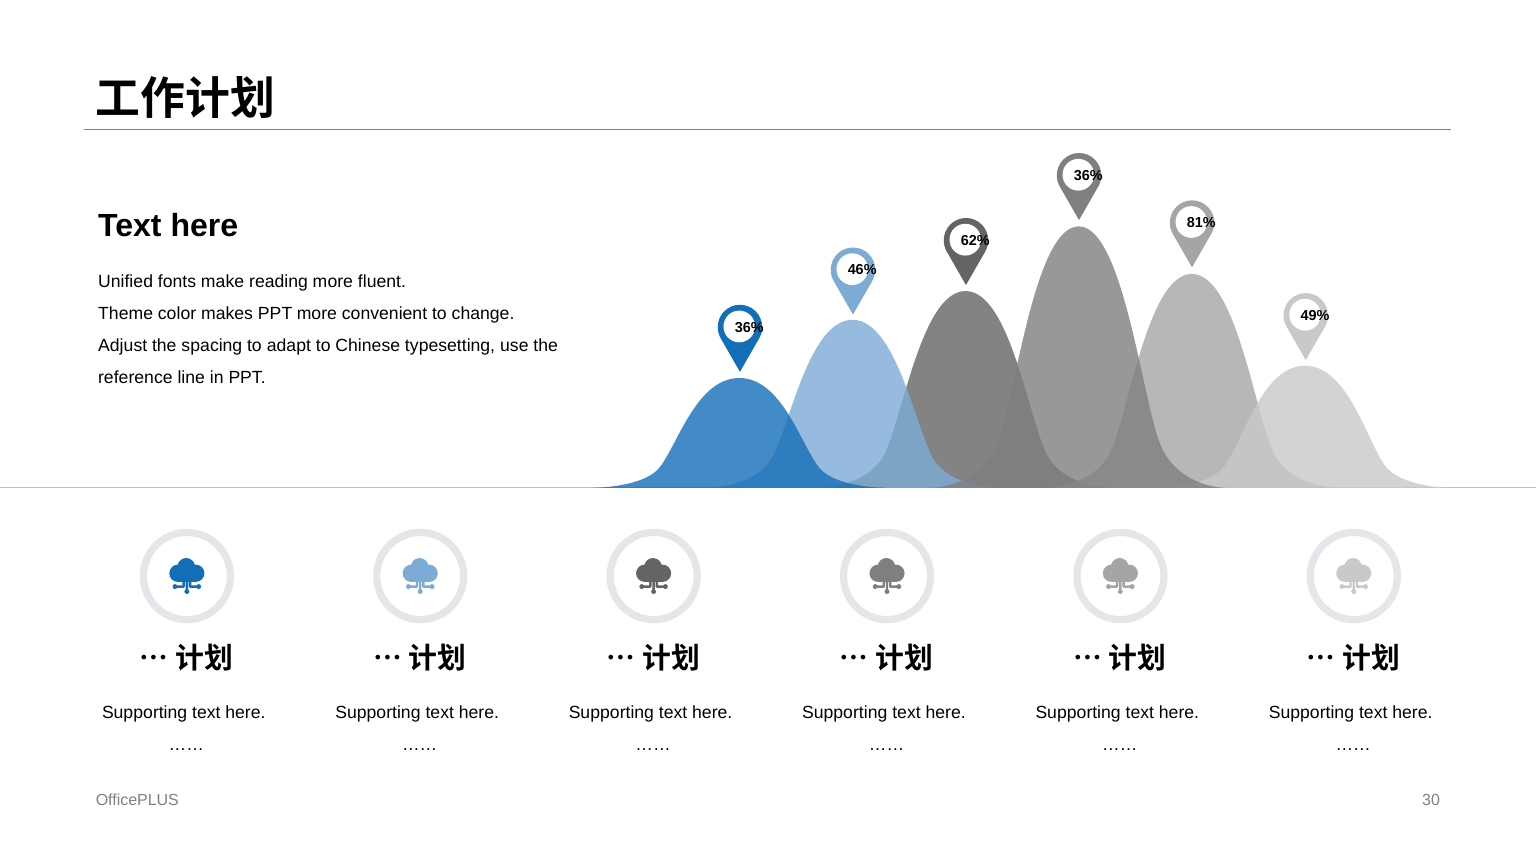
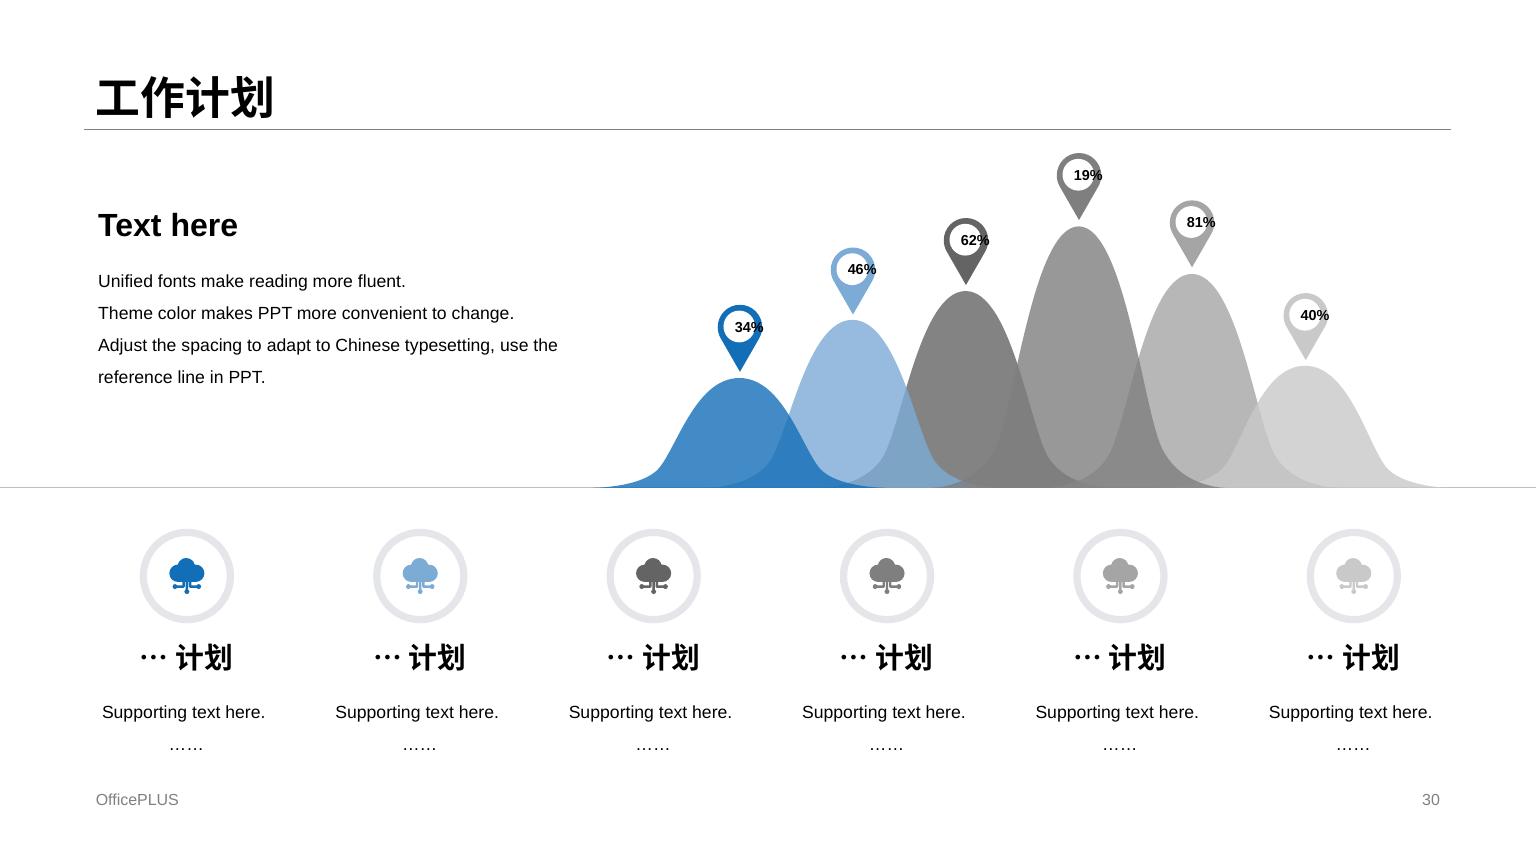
36%: 36% -> 19% (1088, 176)
49%: 49% -> 40% (1315, 316)
36%: 36% -> 34% (749, 328)
